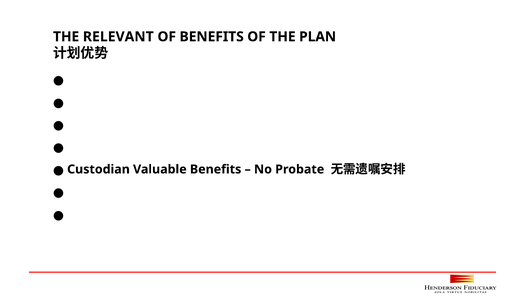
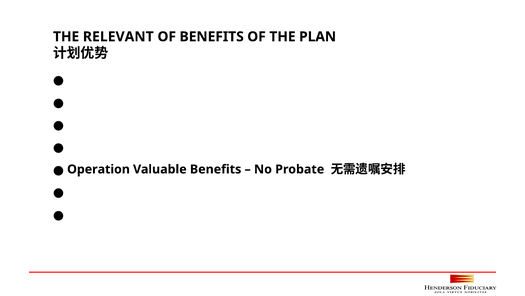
Custodian: Custodian -> Operation (98, 169)
